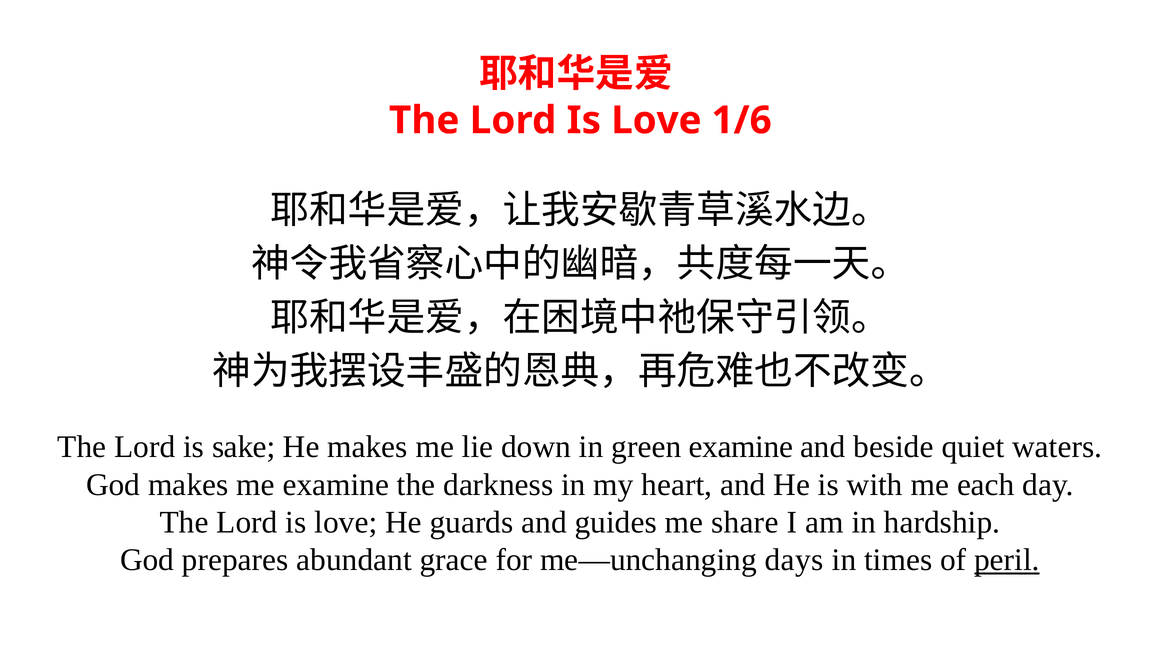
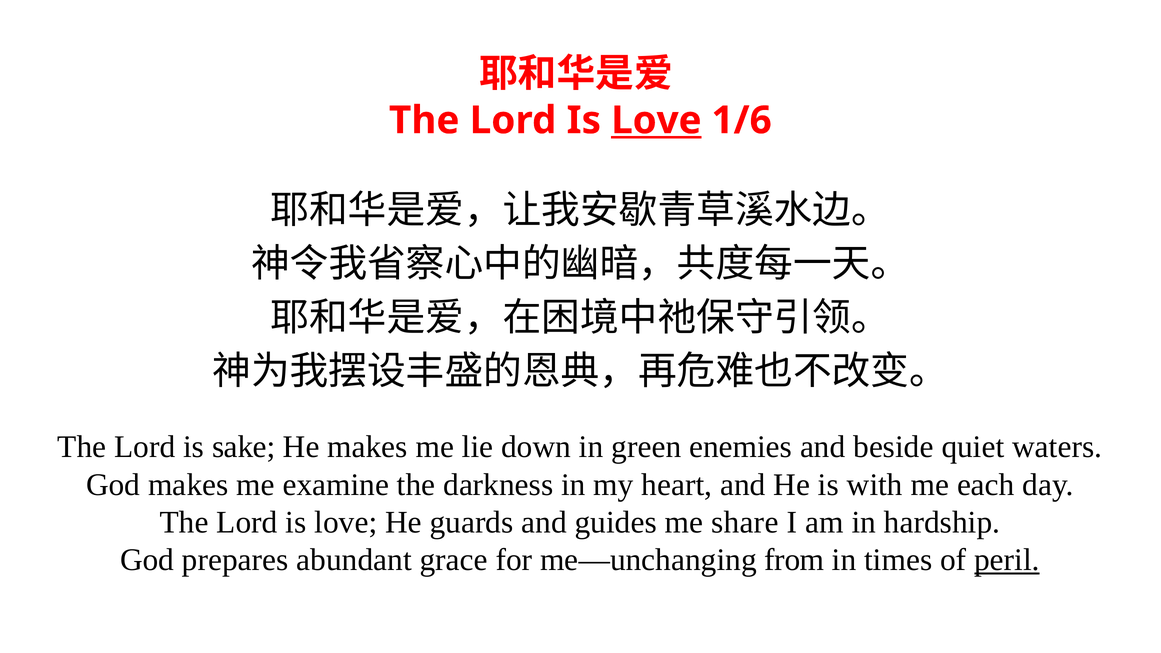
Love underline: none -> present (656, 120)
green examine: examine -> enemies (741, 447)
days: days -> from (794, 560)
